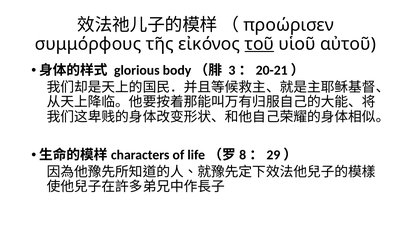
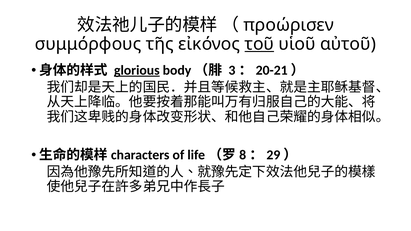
glorious underline: none -> present (137, 70)
